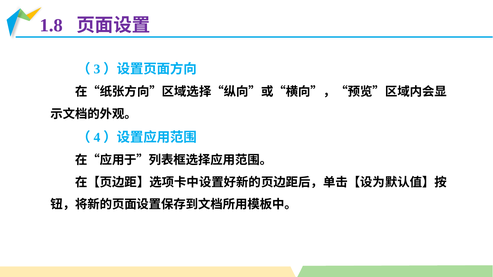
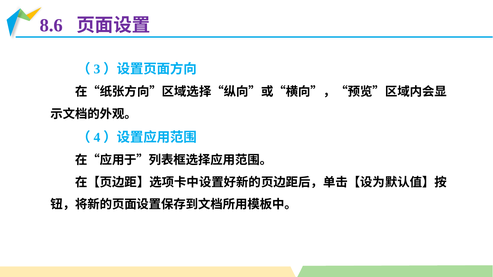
1.8: 1.8 -> 8.6 (51, 25)
